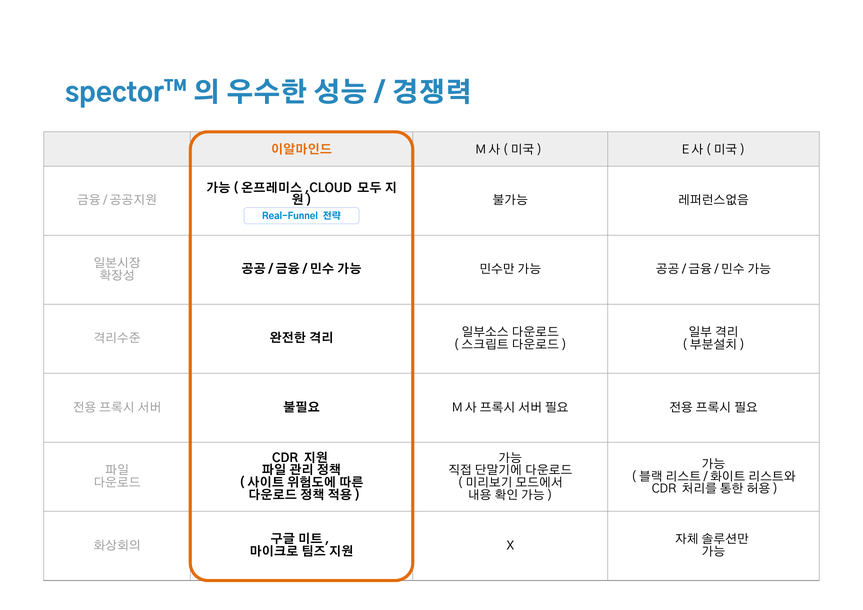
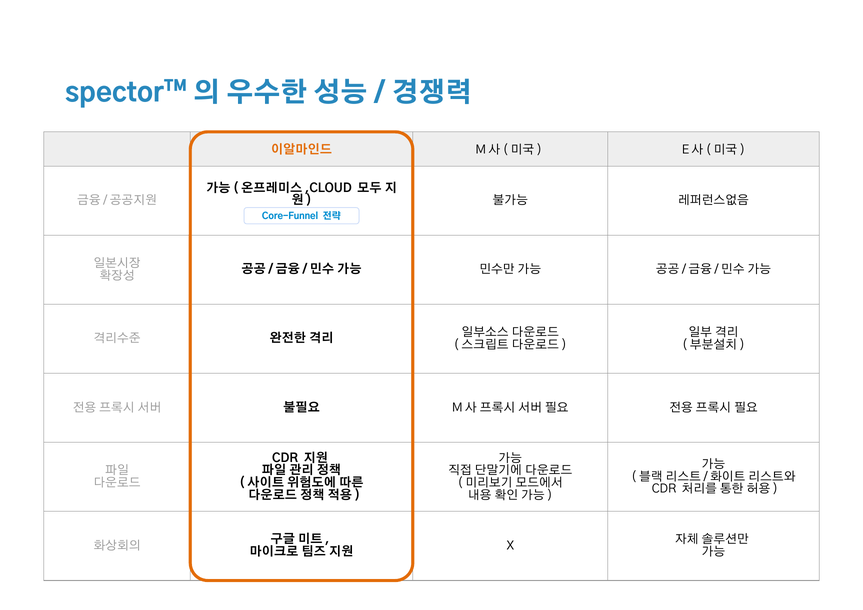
Real-Funnel: Real-Funnel -> Core-Funnel (290, 216)
